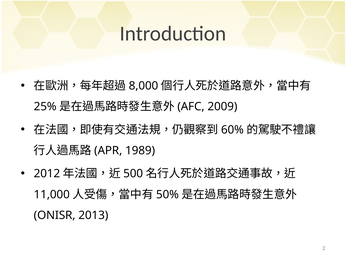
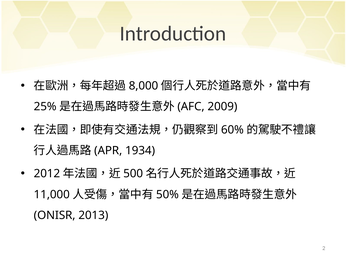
1989: 1989 -> 1934 (140, 150)
